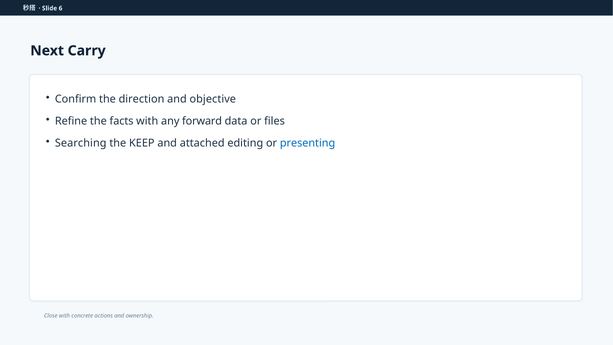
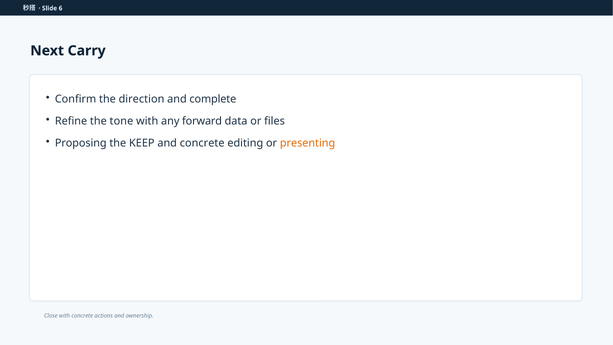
objective: objective -> complete (213, 99)
facts: facts -> tone (121, 121)
Searching: Searching -> Proposing (81, 143)
and attached: attached -> concrete (202, 143)
presenting colour: blue -> orange (308, 143)
